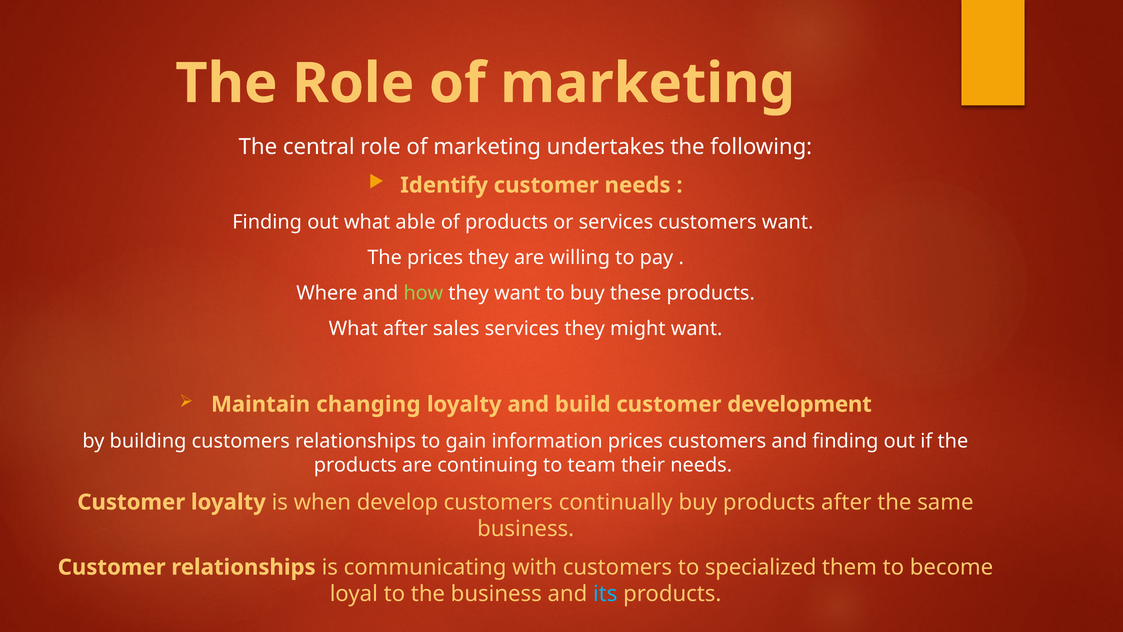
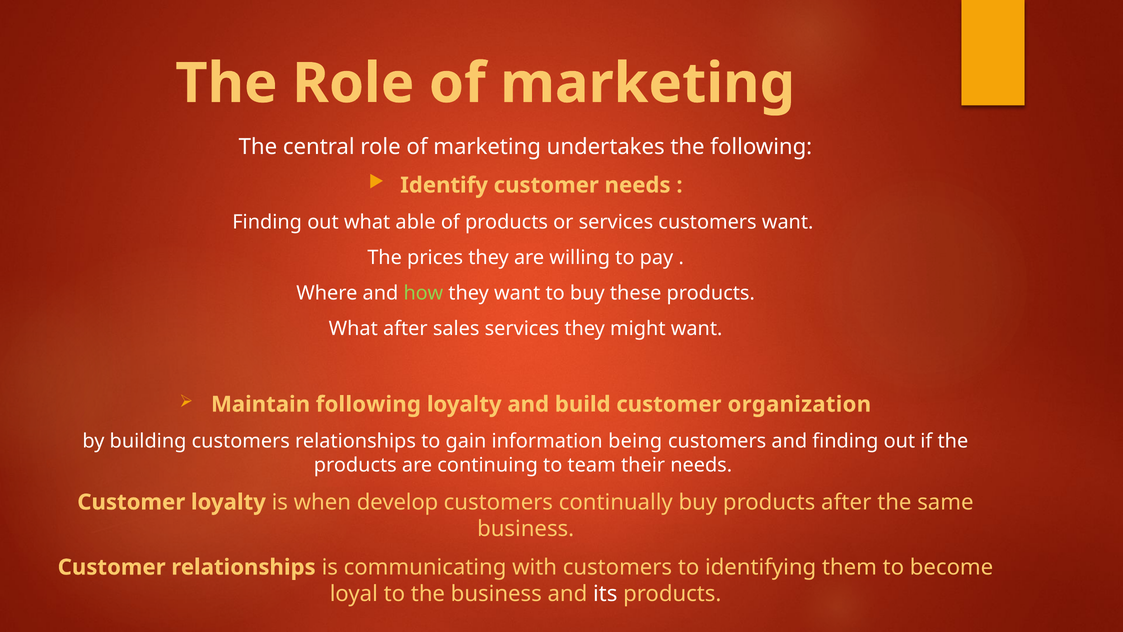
Maintain changing: changing -> following (368, 404)
development: development -> organization (799, 404)
information prices: prices -> being (635, 441)
specialized: specialized -> identifying (761, 567)
its colour: light blue -> white (605, 594)
